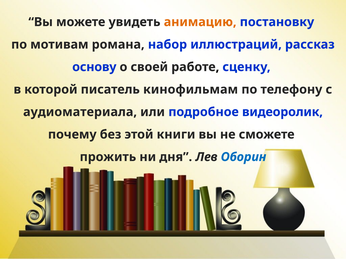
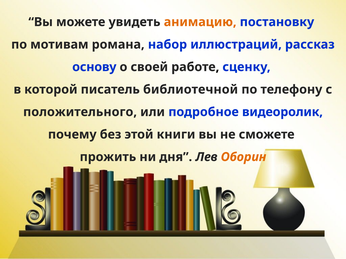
кинофильмам: кинофильмам -> библиотечной (191, 90)
аудиоматериала: аудиоматериала -> положительного (80, 112)
Оборин colour: blue -> orange (243, 157)
